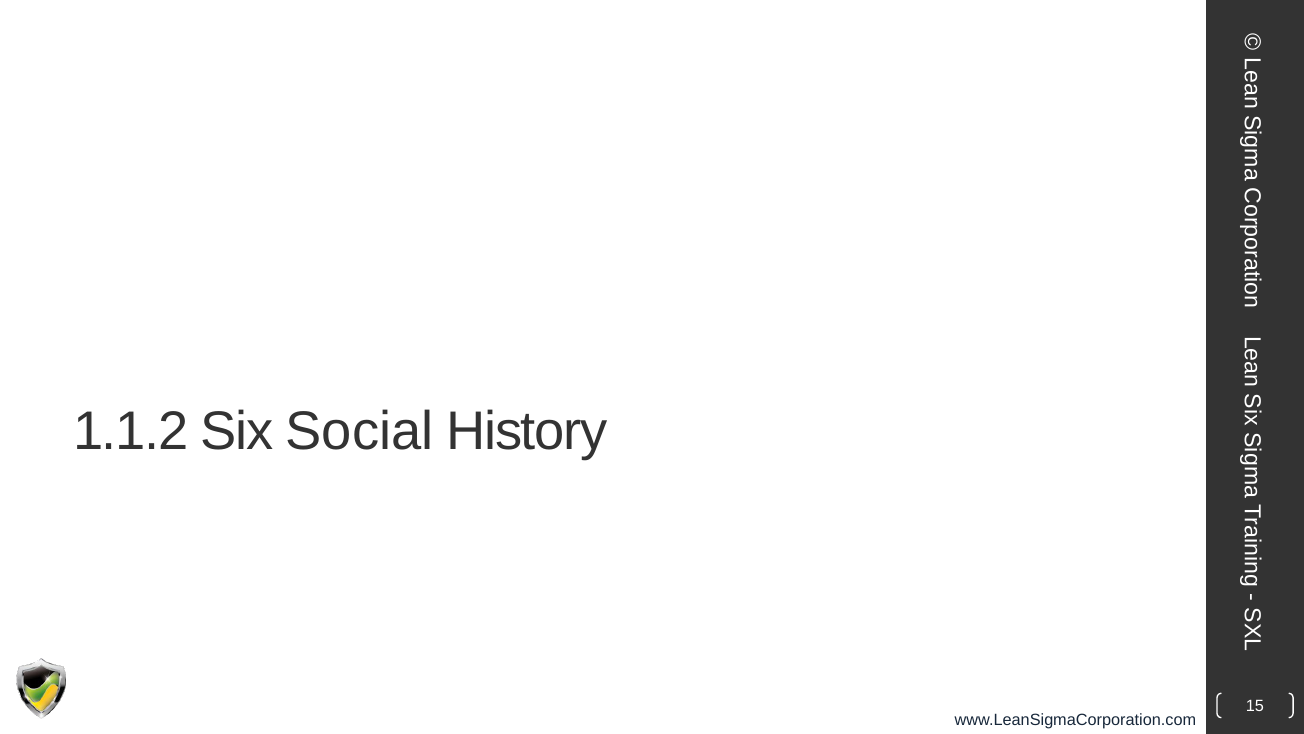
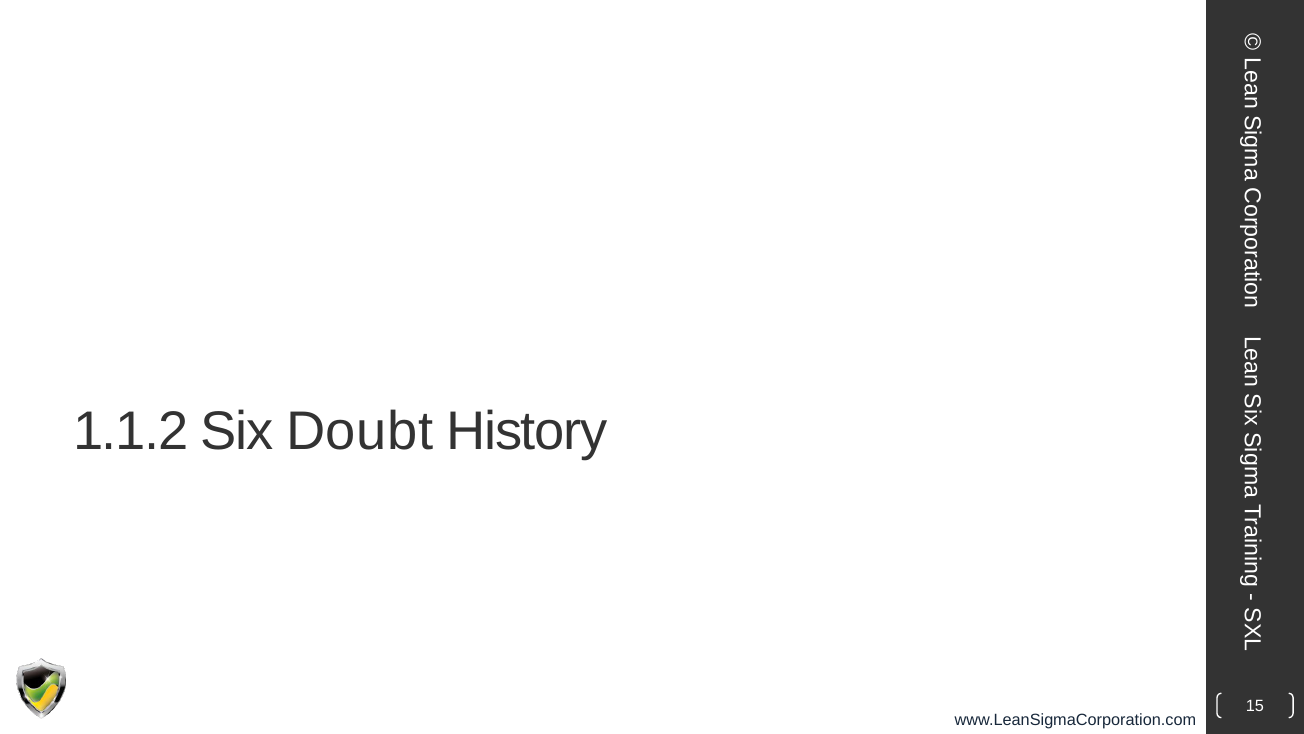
Social: Social -> Doubt (360, 431)
